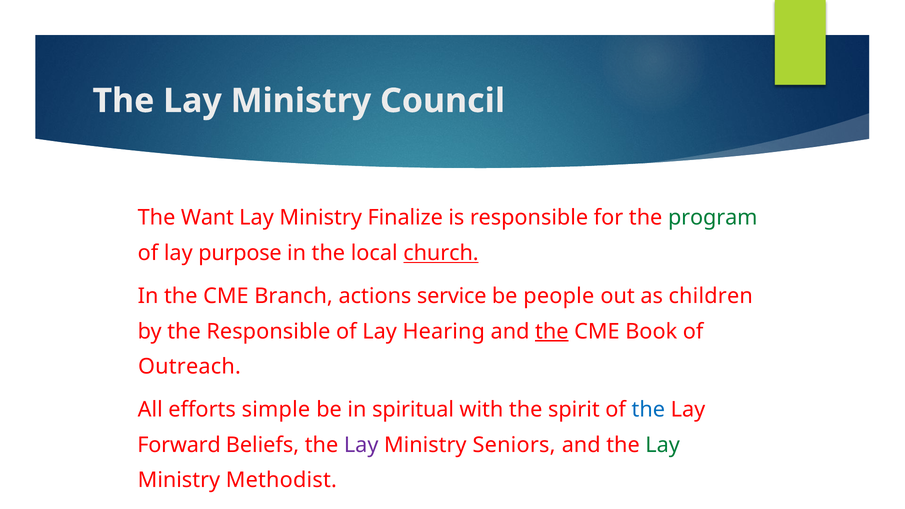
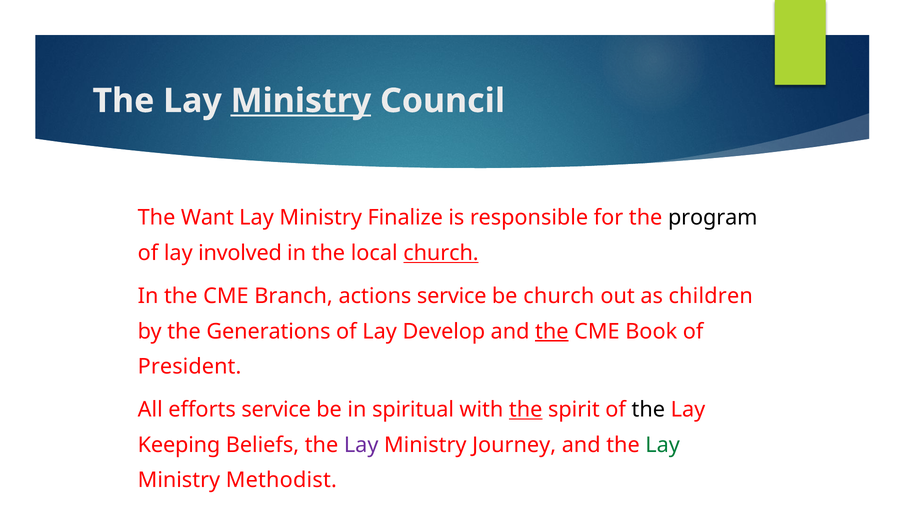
Ministry underline: none -> present (301, 101)
program colour: green -> black (713, 218)
purpose: purpose -> involved (240, 253)
be people: people -> church (559, 296)
the Responsible: Responsible -> Generations (268, 331)
Hearing: Hearing -> Develop (444, 331)
Outreach: Outreach -> President (190, 367)
efforts simple: simple -> service (276, 410)
the underline: none -> present (526, 410)
the colour: blue -> black (648, 410)
Forward: Forward -> Keeping (179, 445)
Seniors: Seniors -> Journey (514, 445)
